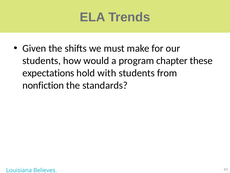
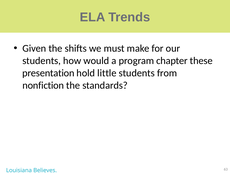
expectations: expectations -> presentation (48, 73)
with: with -> little (107, 73)
